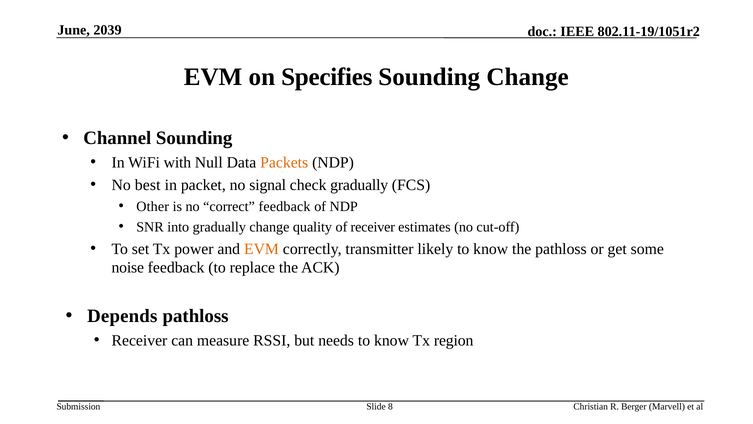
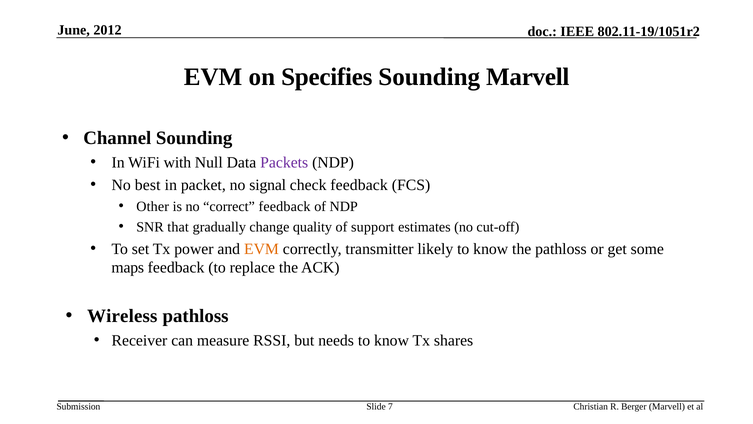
2039: 2039 -> 2012 (108, 30)
Sounding Change: Change -> Marvell (528, 77)
Packets colour: orange -> purple (284, 162)
check gradually: gradually -> feedback (359, 185)
into: into -> that (178, 227)
of receiver: receiver -> support (373, 227)
noise: noise -> maps (128, 267)
Depends: Depends -> Wireless (122, 316)
region: region -> shares (454, 340)
8: 8 -> 7 (390, 406)
